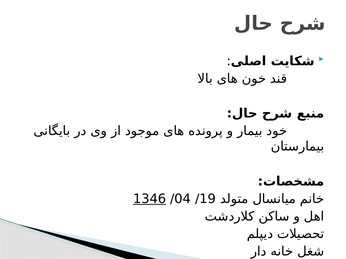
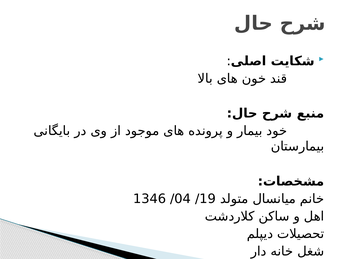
1346 underline: present -> none (150, 199)
